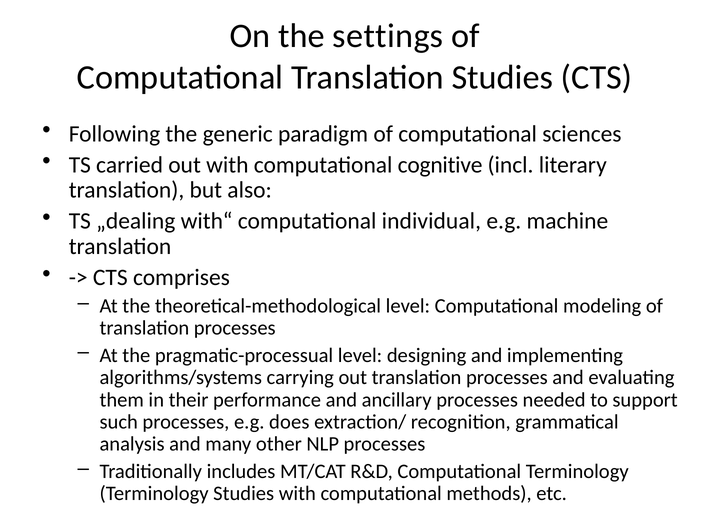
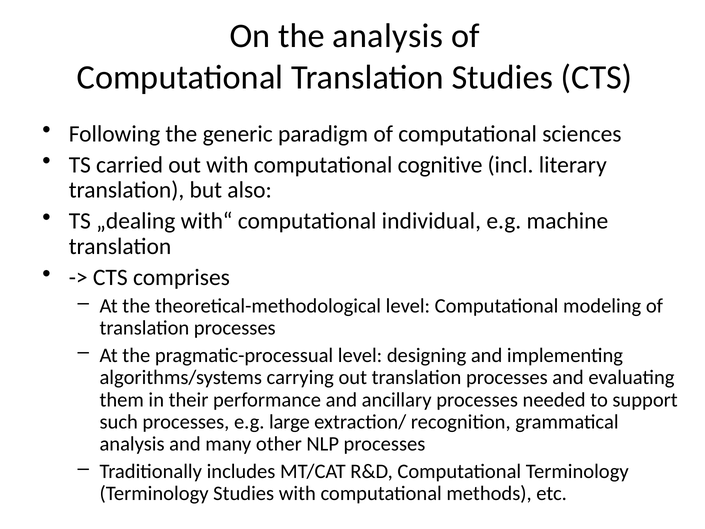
the settings: settings -> analysis (388, 36)
does: does -> large (289, 422)
